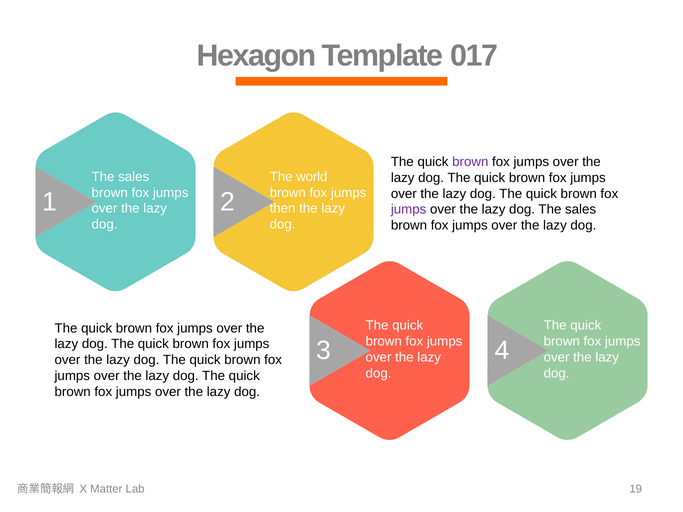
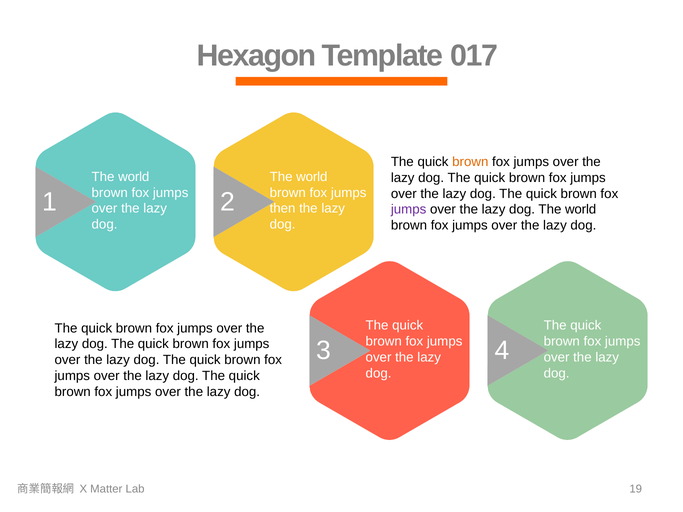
brown colour: purple -> orange (470, 162)
sales: sales -> world (134, 177)
dog The sales: sales -> world (581, 210)
